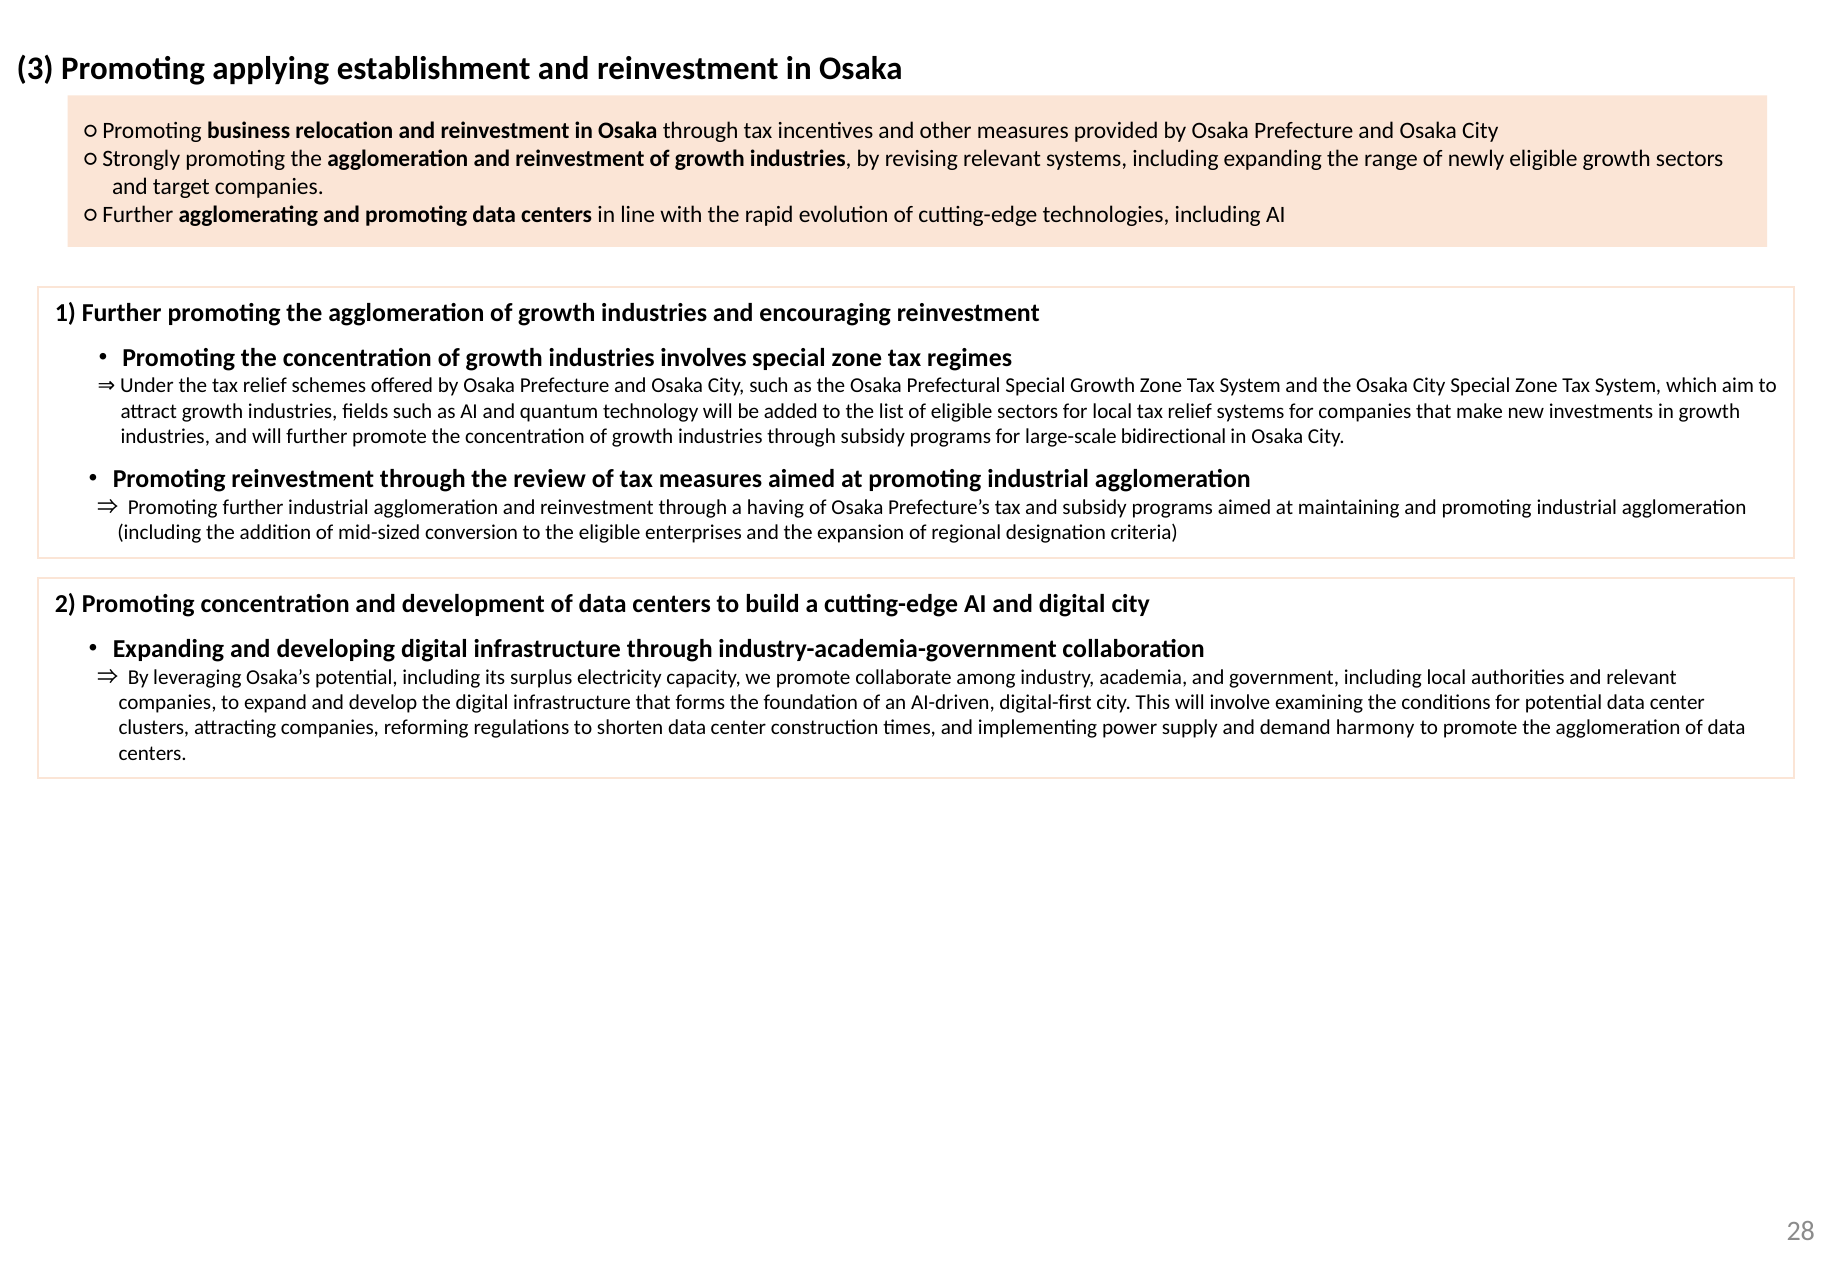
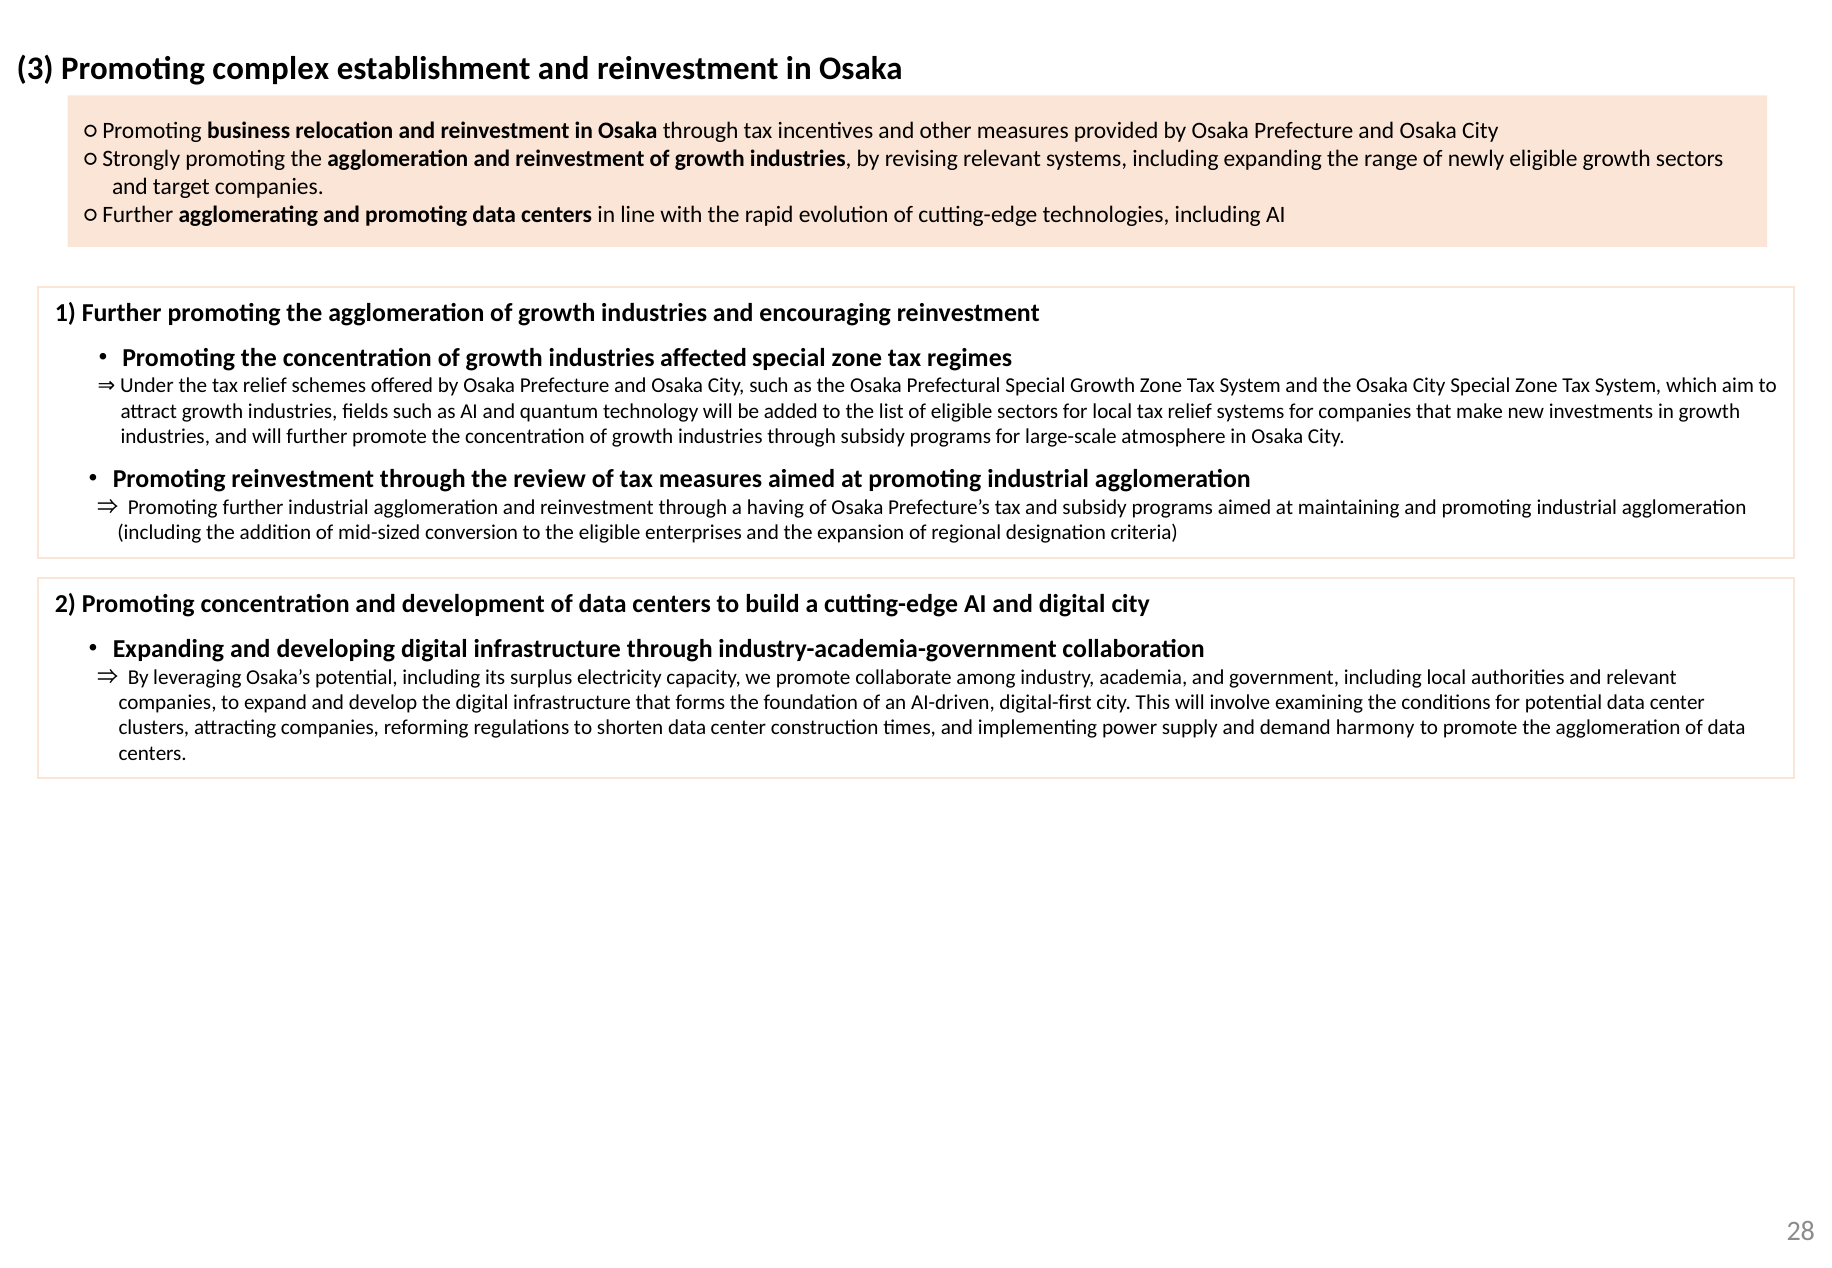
applying: applying -> complex (271, 69)
involves: involves -> affected (704, 358)
bidirectional: bidirectional -> atmosphere (1174, 437)
